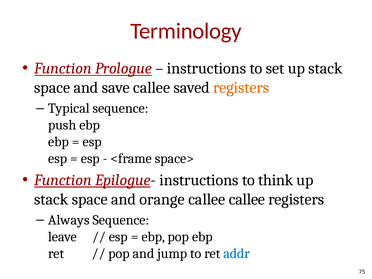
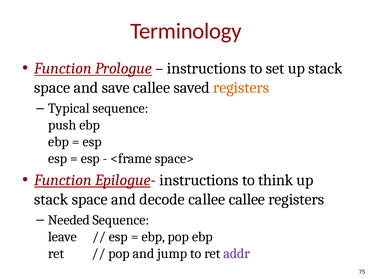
orange: orange -> decode (162, 199)
Always: Always -> Needed (69, 220)
addr colour: blue -> purple (237, 254)
